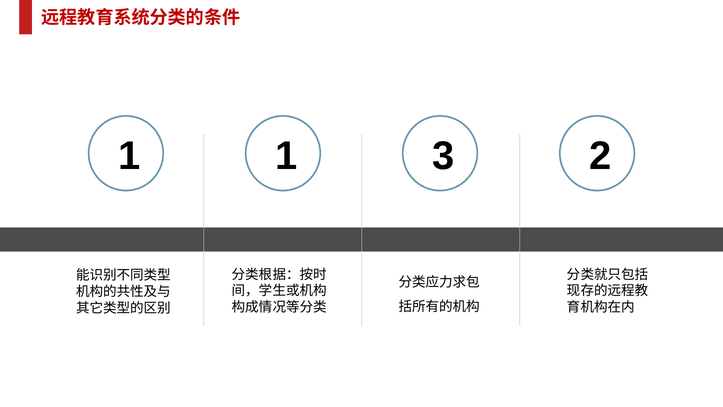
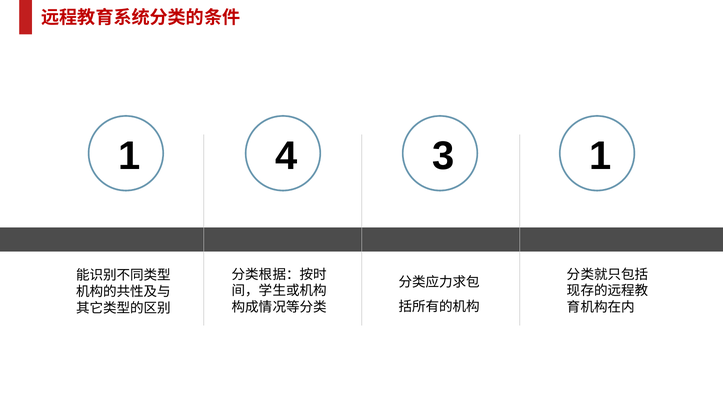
1 1: 1 -> 4 (286, 156)
3 2: 2 -> 1 (601, 156)
